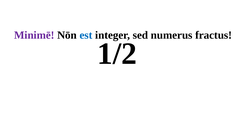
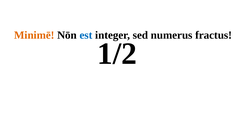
Minimē colour: purple -> orange (34, 35)
